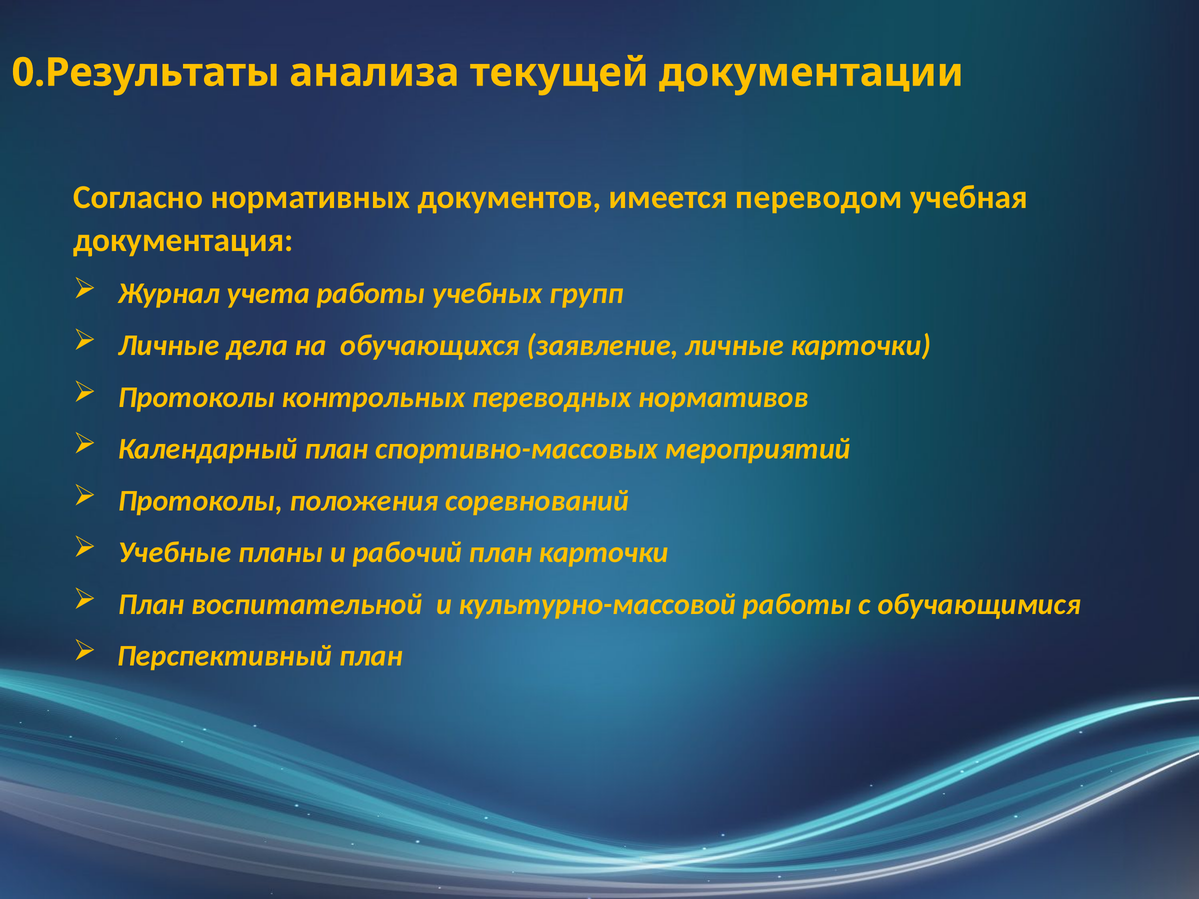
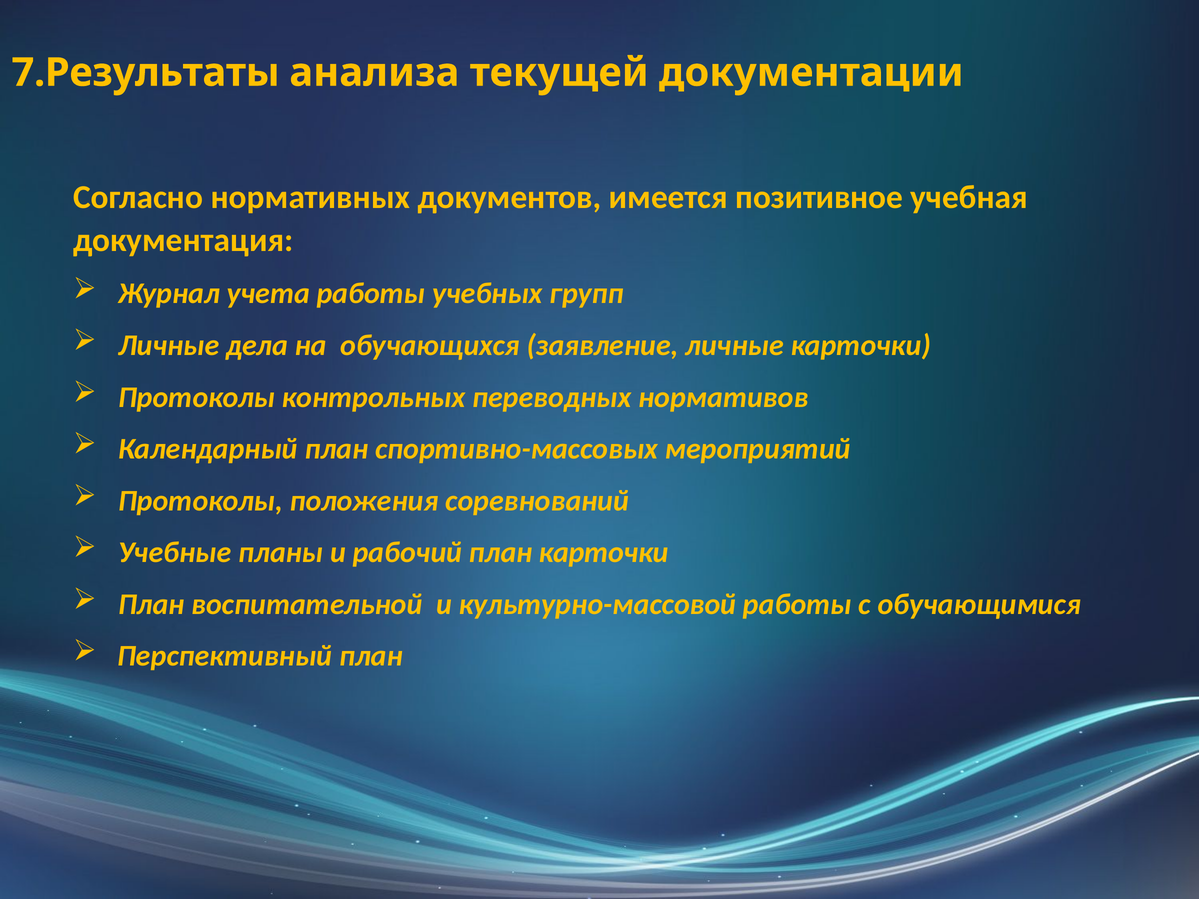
0.Результаты: 0.Результаты -> 7.Результаты (146, 73)
переводом: переводом -> позитивное (819, 197)
